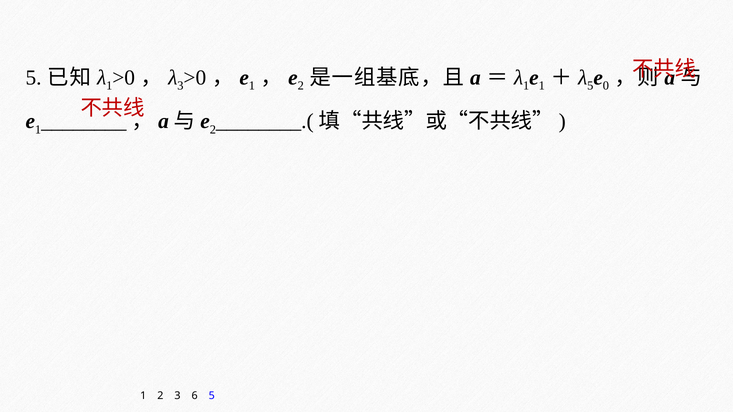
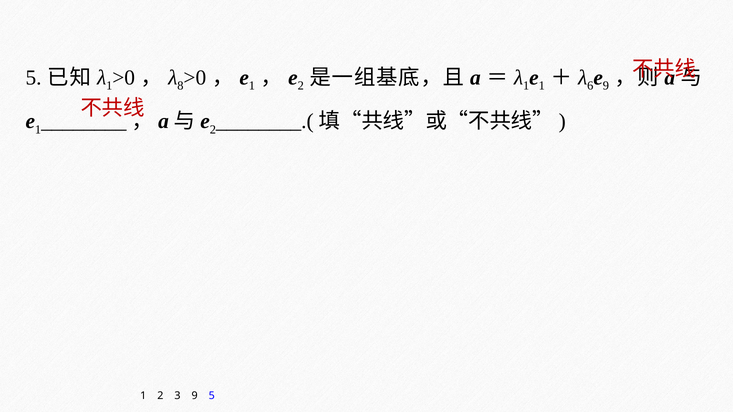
3: 3 -> 8 (180, 86)
5: 5 -> 6 (590, 86)
0: 0 -> 9 (606, 86)
3 6: 6 -> 9 (195, 396)
